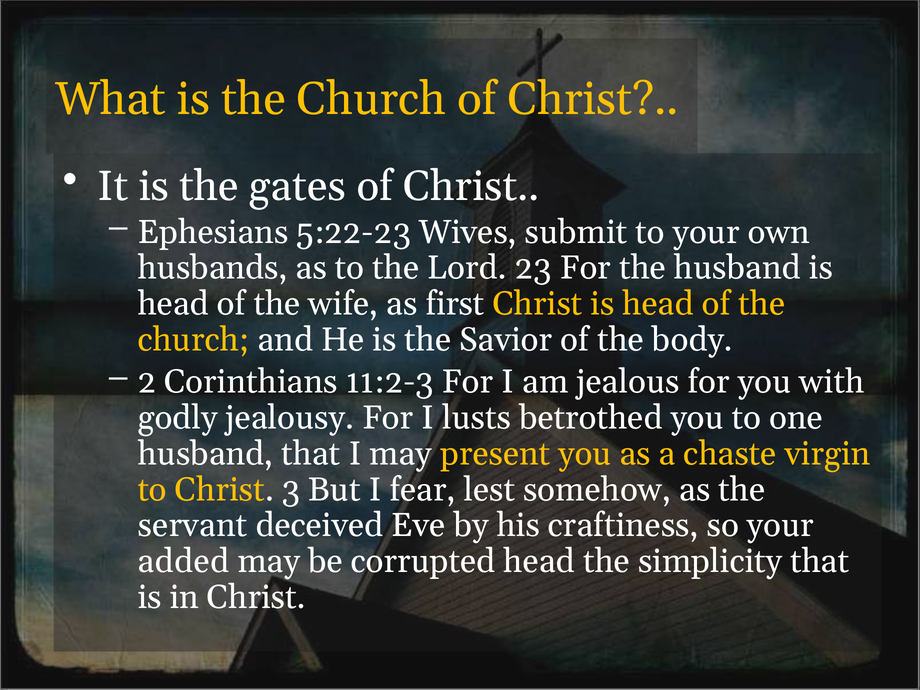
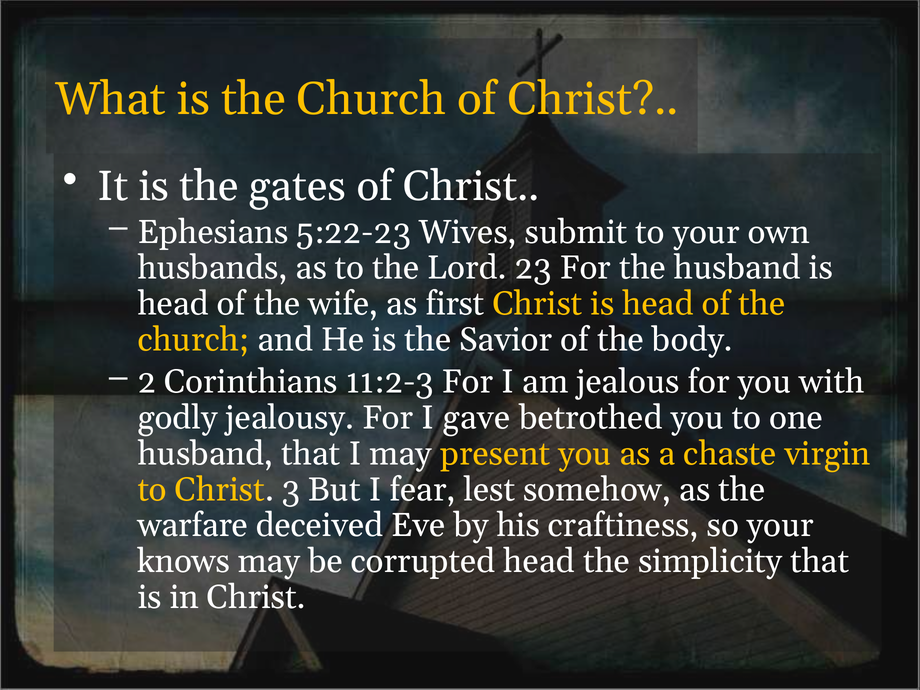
lusts: lusts -> gave (477, 418)
servant: servant -> warfare (193, 525)
added: added -> knows (184, 561)
